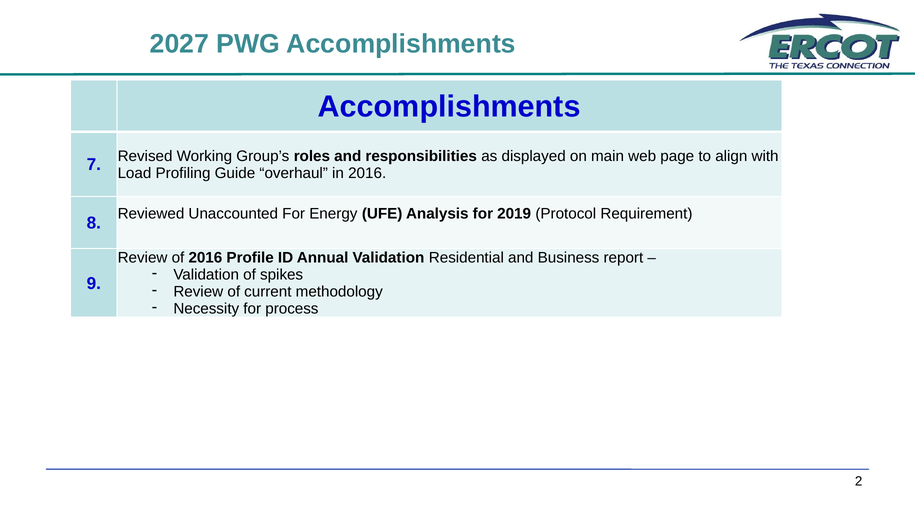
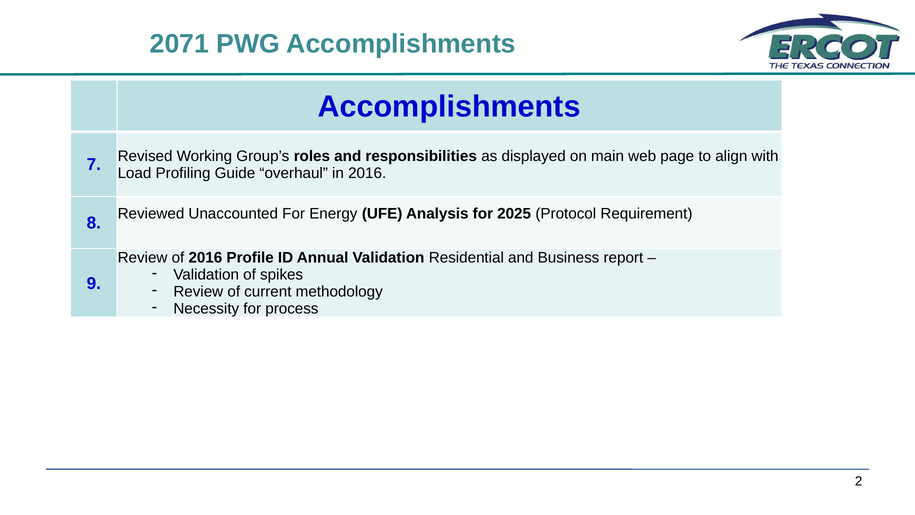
2027: 2027 -> 2071 (179, 44)
2019: 2019 -> 2025 (514, 214)
